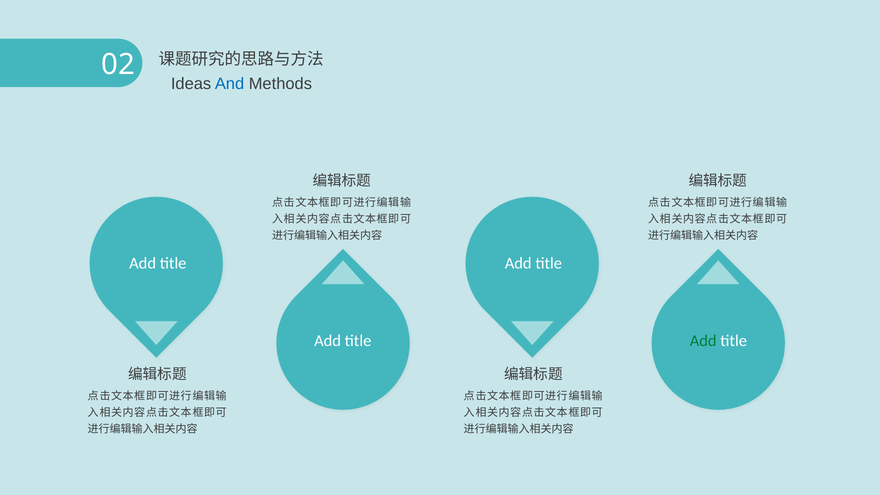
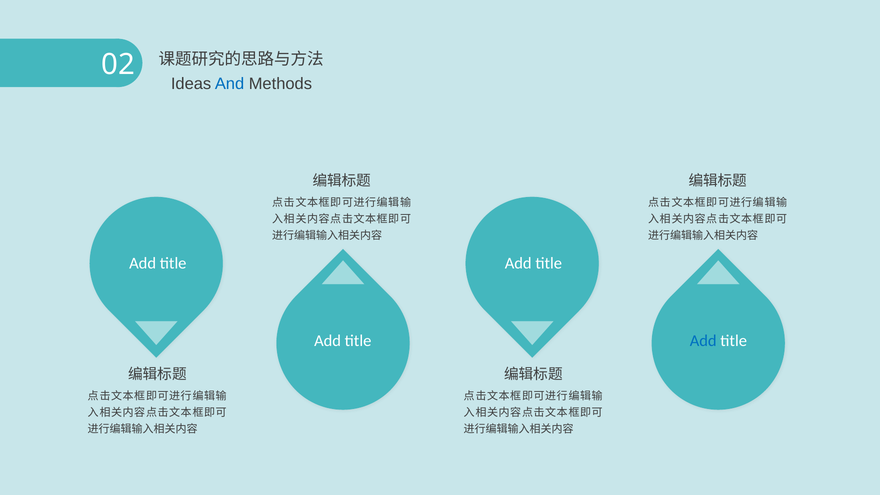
Add colour: green -> blue (703, 341)
